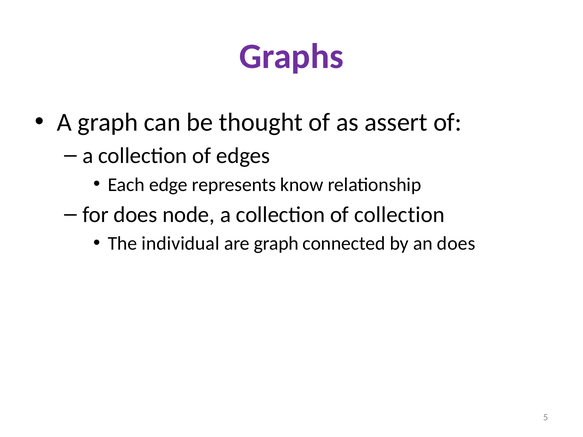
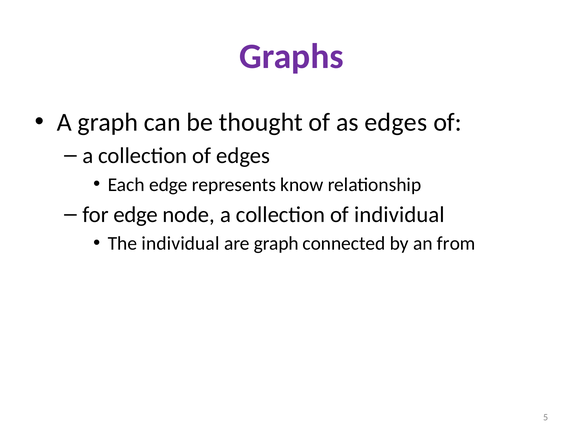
as assert: assert -> edges (396, 122)
for does: does -> edge (136, 215)
of collection: collection -> individual (399, 215)
an does: does -> from (456, 244)
